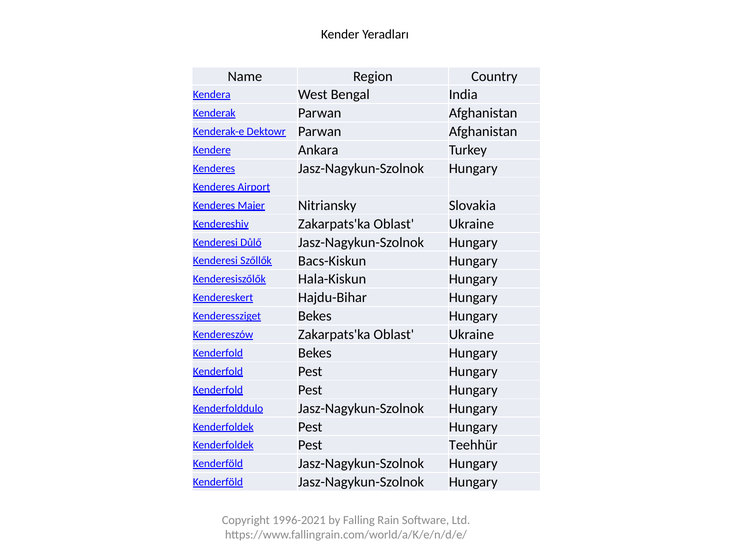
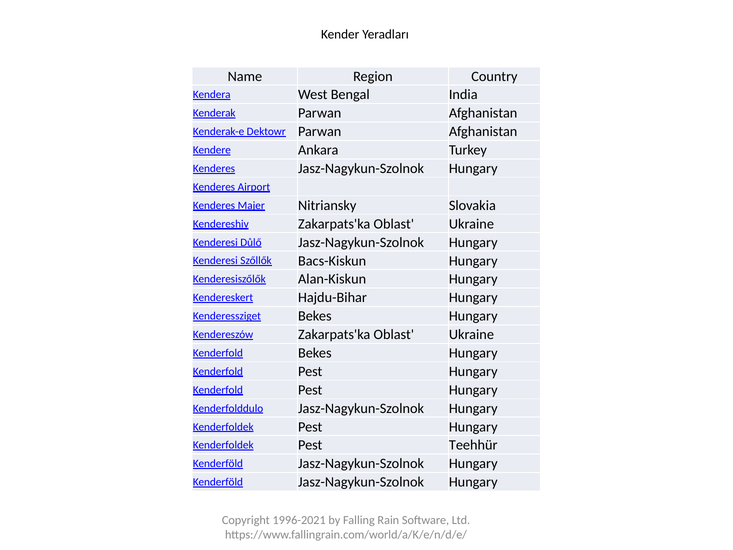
Hala-Kiskun: Hala-Kiskun -> Alan-Kiskun (332, 279)
